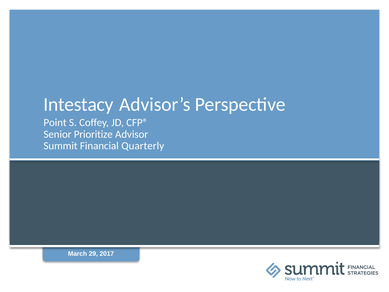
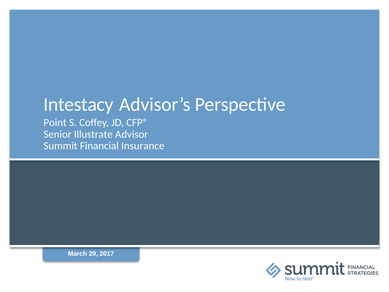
Prioritize: Prioritize -> Illustrate (93, 134)
Quarterly: Quarterly -> Insurance (143, 146)
